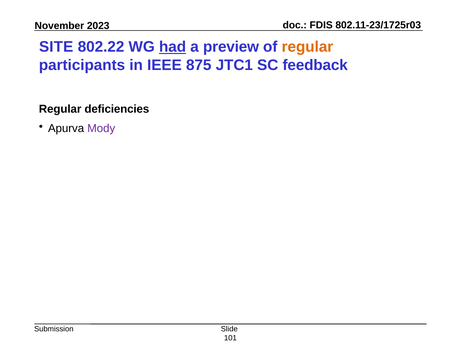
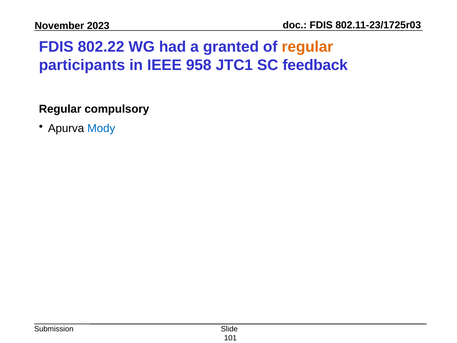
SITE: SITE -> FDIS (56, 47)
had underline: present -> none (173, 47)
preview: preview -> granted (231, 47)
875: 875 -> 958 (199, 65)
deficiencies: deficiencies -> compulsory (117, 109)
Mody colour: purple -> blue (101, 128)
